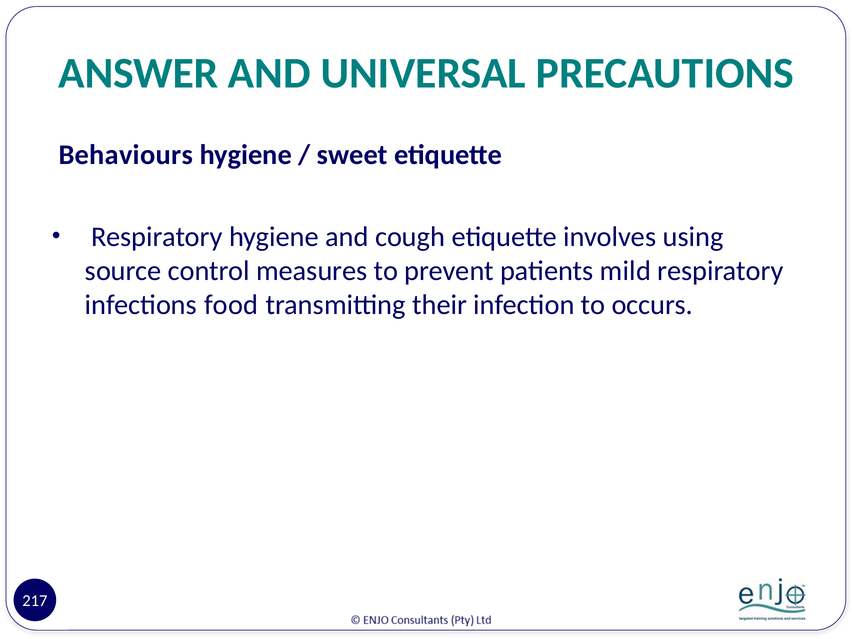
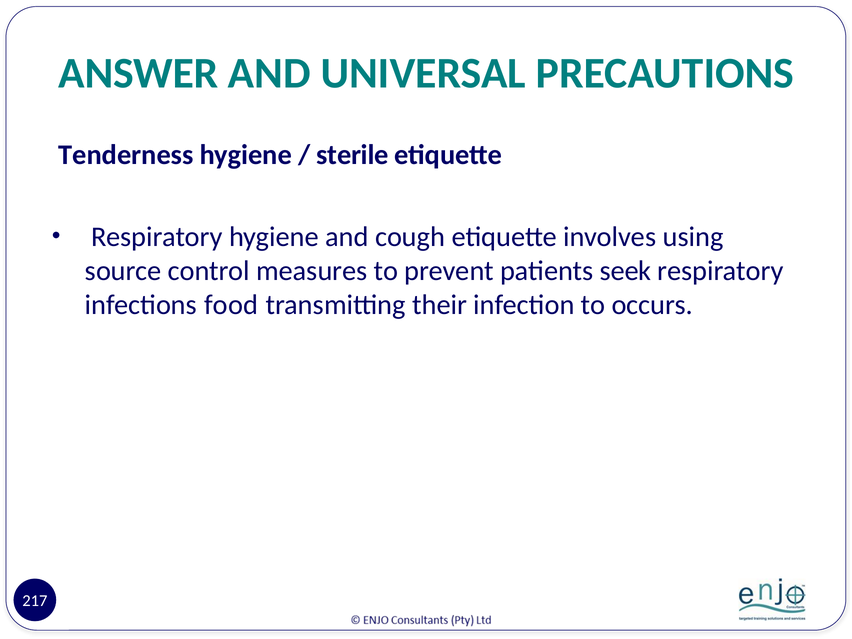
Behaviours: Behaviours -> Tenderness (126, 155)
sweet: sweet -> sterile (352, 155)
mild: mild -> seek (626, 271)
